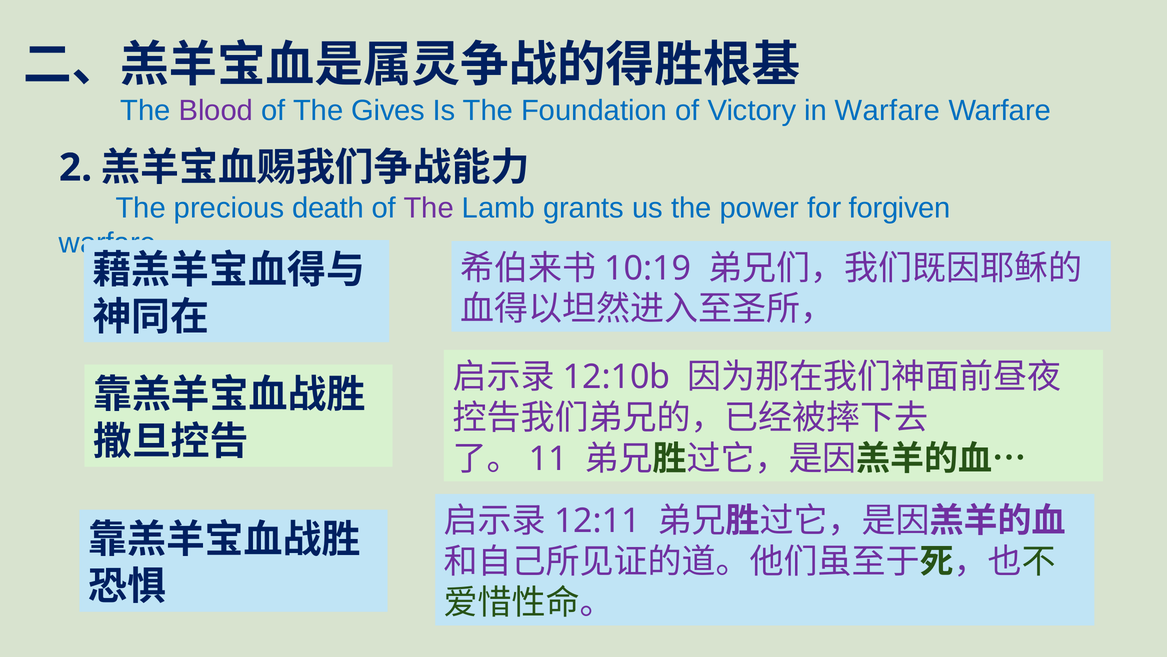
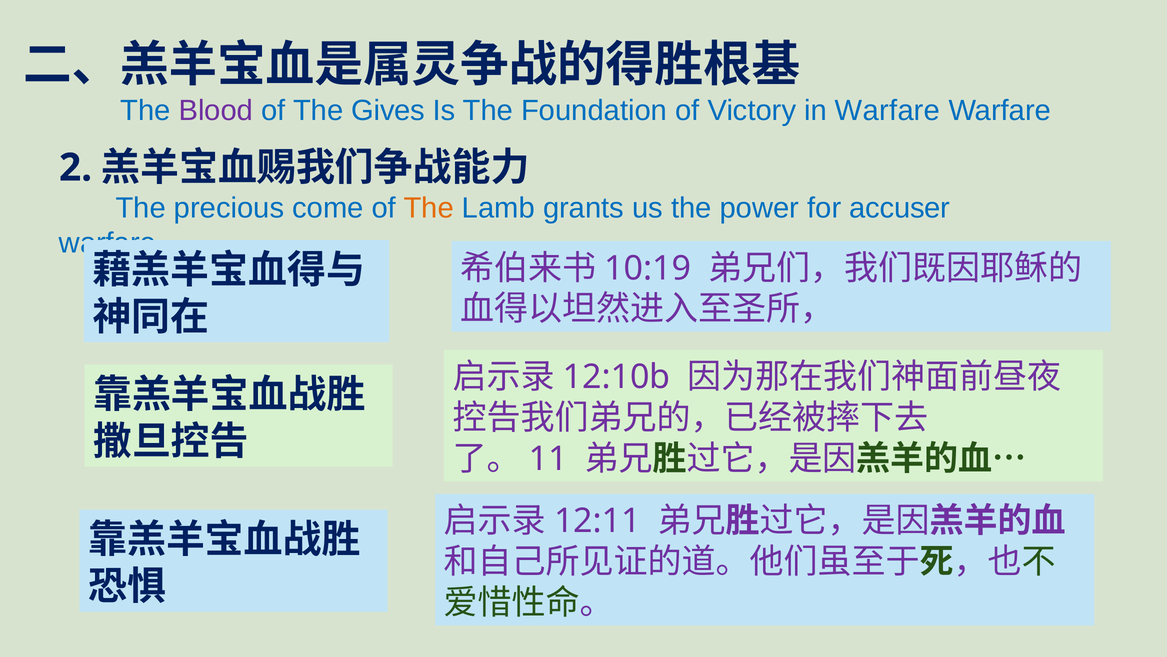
death: death -> come (328, 208)
The colour: purple -> orange (429, 208)
forgiven: forgiven -> accuser (900, 208)
